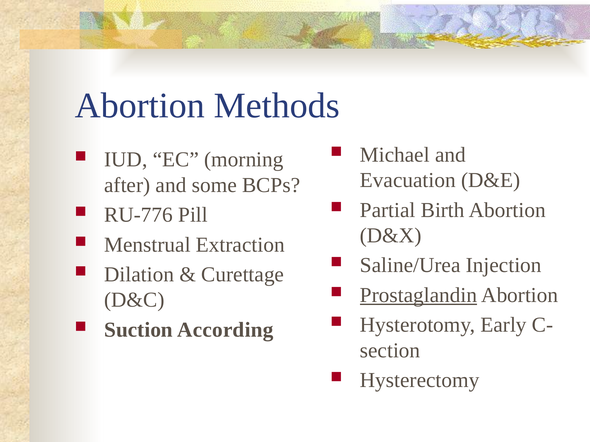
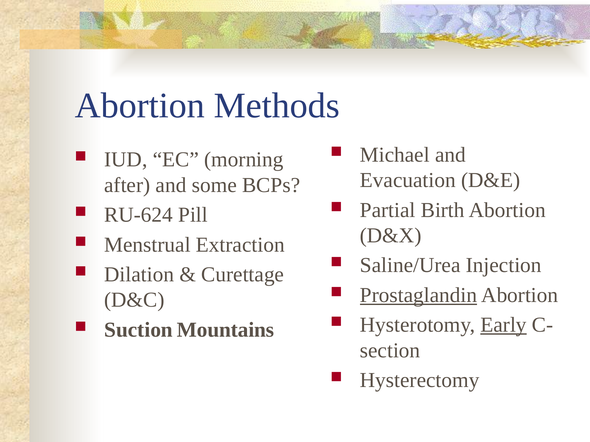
RU-776: RU-776 -> RU-624 (139, 215)
Early underline: none -> present (504, 325)
According: According -> Mountains (226, 330)
